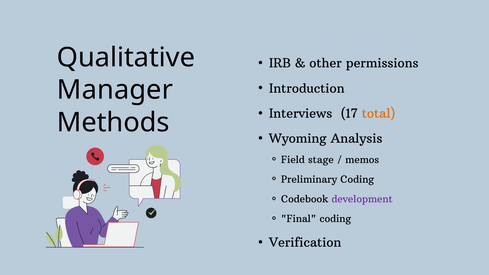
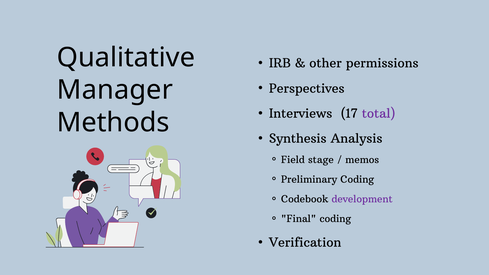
Introduction: Introduction -> Perspectives (307, 89)
total colour: orange -> purple (379, 114)
Wyoming: Wyoming -> Synthesis (298, 139)
